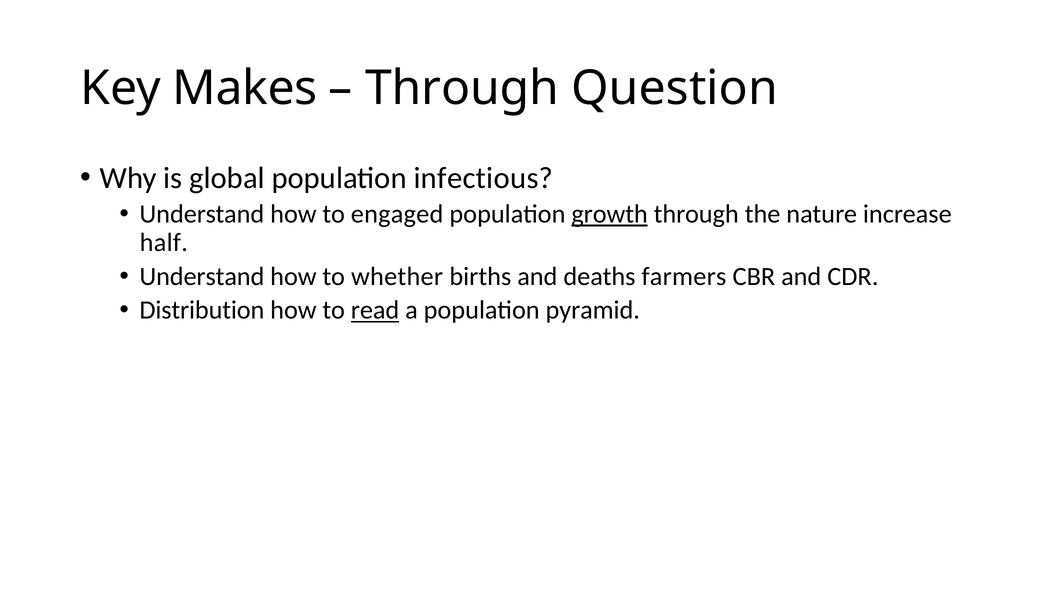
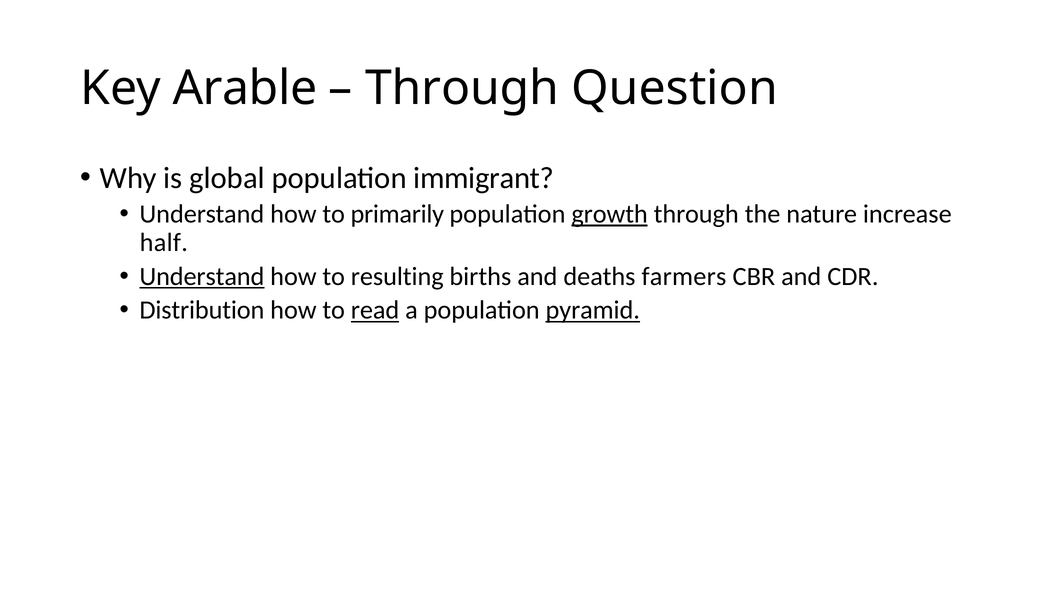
Makes: Makes -> Arable (245, 88)
infectious: infectious -> immigrant (484, 178)
engaged: engaged -> primarily (397, 214)
Understand underline: none -> present (202, 276)
whether: whether -> resulting (397, 276)
pyramid underline: none -> present (593, 310)
